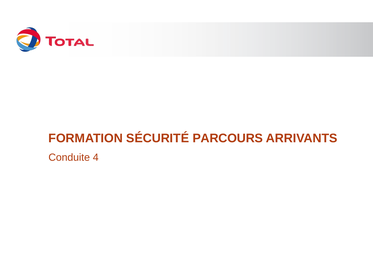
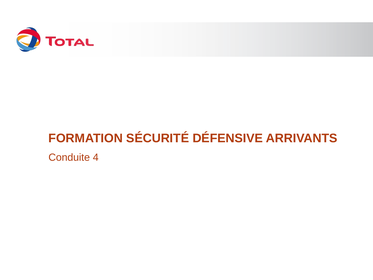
PARCOURS: PARCOURS -> DÉFENSIVE (228, 138)
